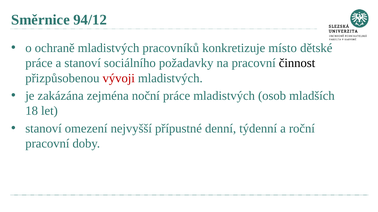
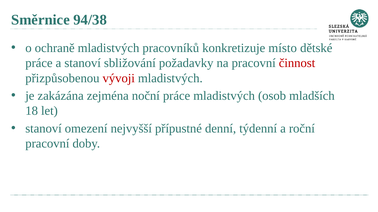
94/12: 94/12 -> 94/38 (90, 20)
sociálního: sociálního -> sbližování (130, 63)
činnost colour: black -> red (297, 63)
